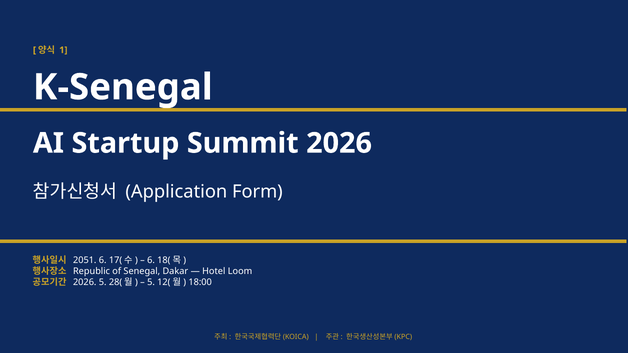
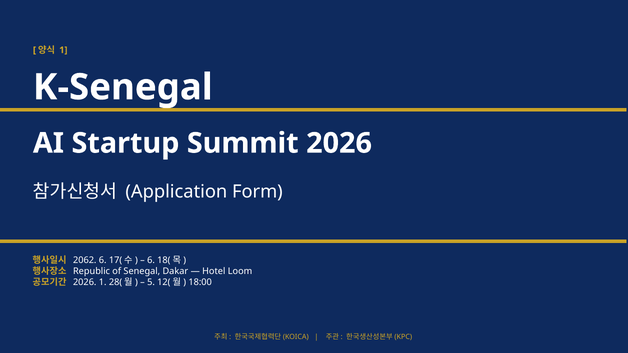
2051: 2051 -> 2062 (85, 260)
2026 5: 5 -> 1 (103, 282)
